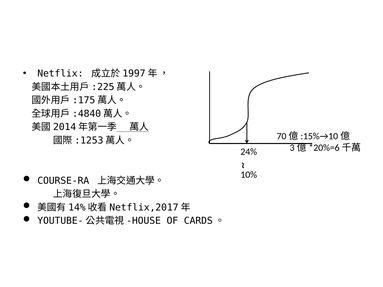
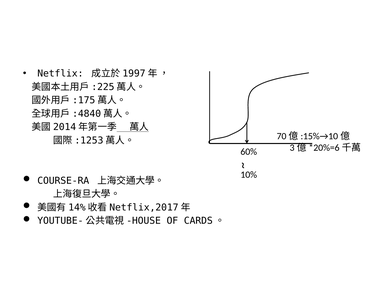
24%: 24% -> 60% (249, 152)
